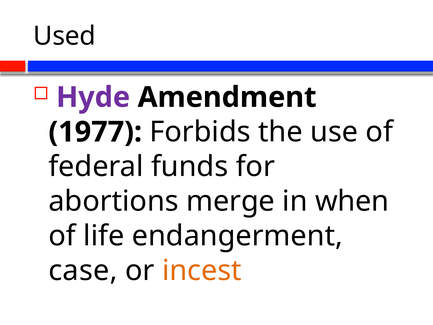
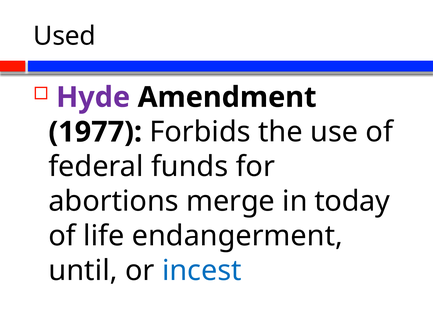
when: when -> today (352, 201)
case: case -> until (83, 270)
incest colour: orange -> blue (202, 270)
